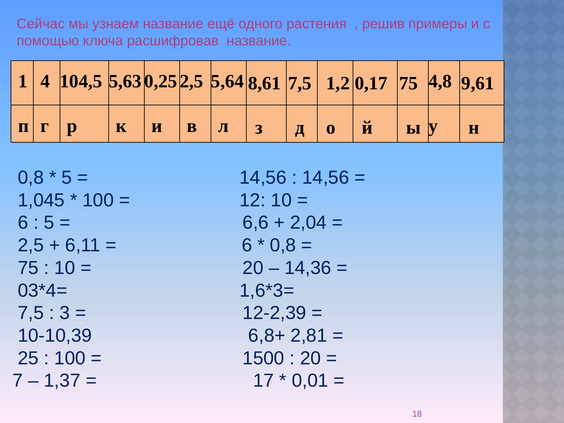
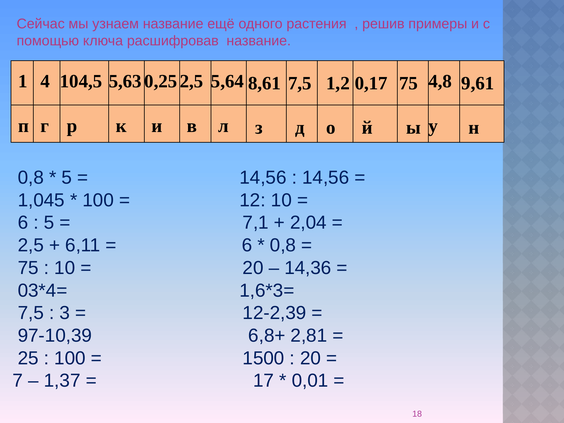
6,6: 6,6 -> 7,1 (256, 223)
10-10,39: 10-10,39 -> 97-10,39 (55, 336)
